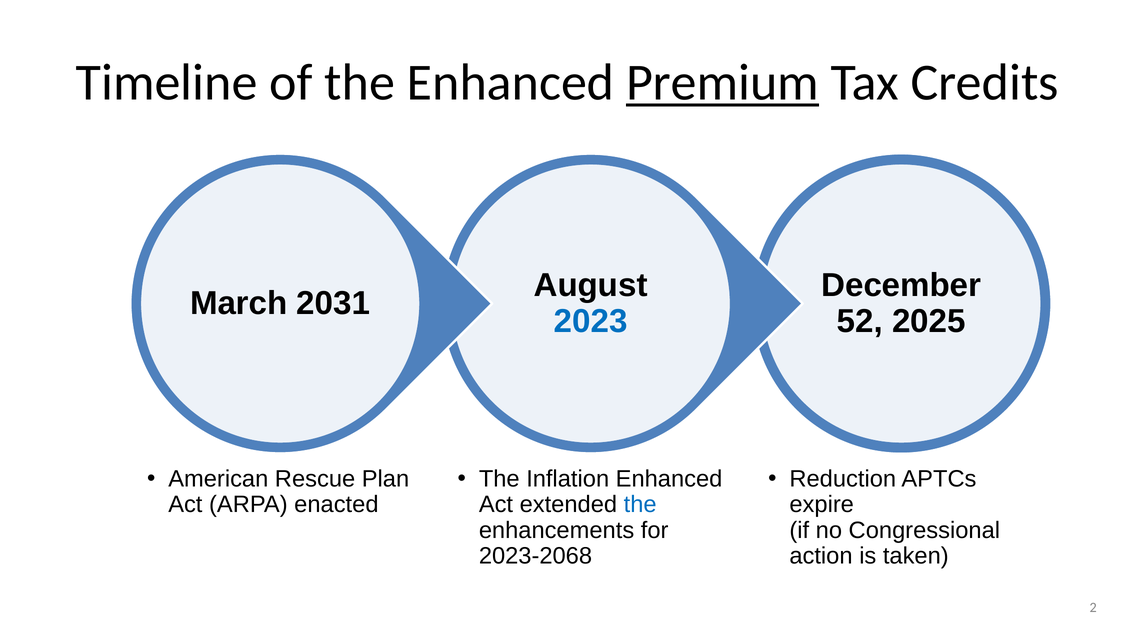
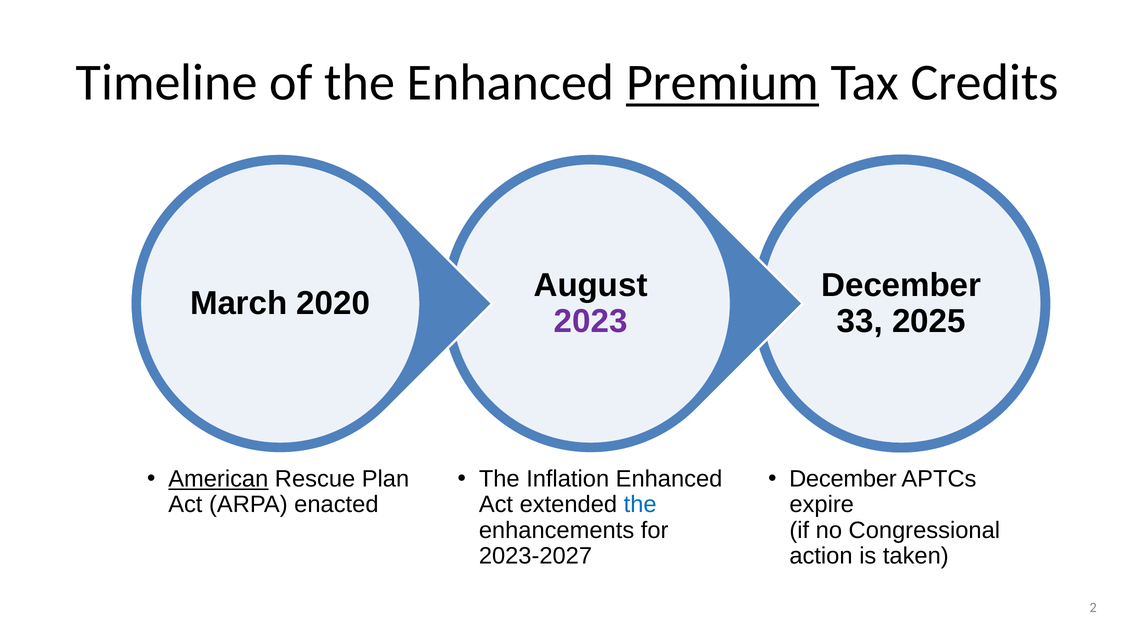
2031: 2031 -> 2020 (333, 303)
2023 colour: blue -> purple (591, 321)
52: 52 -> 33 (860, 321)
American underline: none -> present (218, 479)
Reduction: Reduction -> December (843, 479)
2023-2068: 2023-2068 -> 2023-2027 (535, 556)
